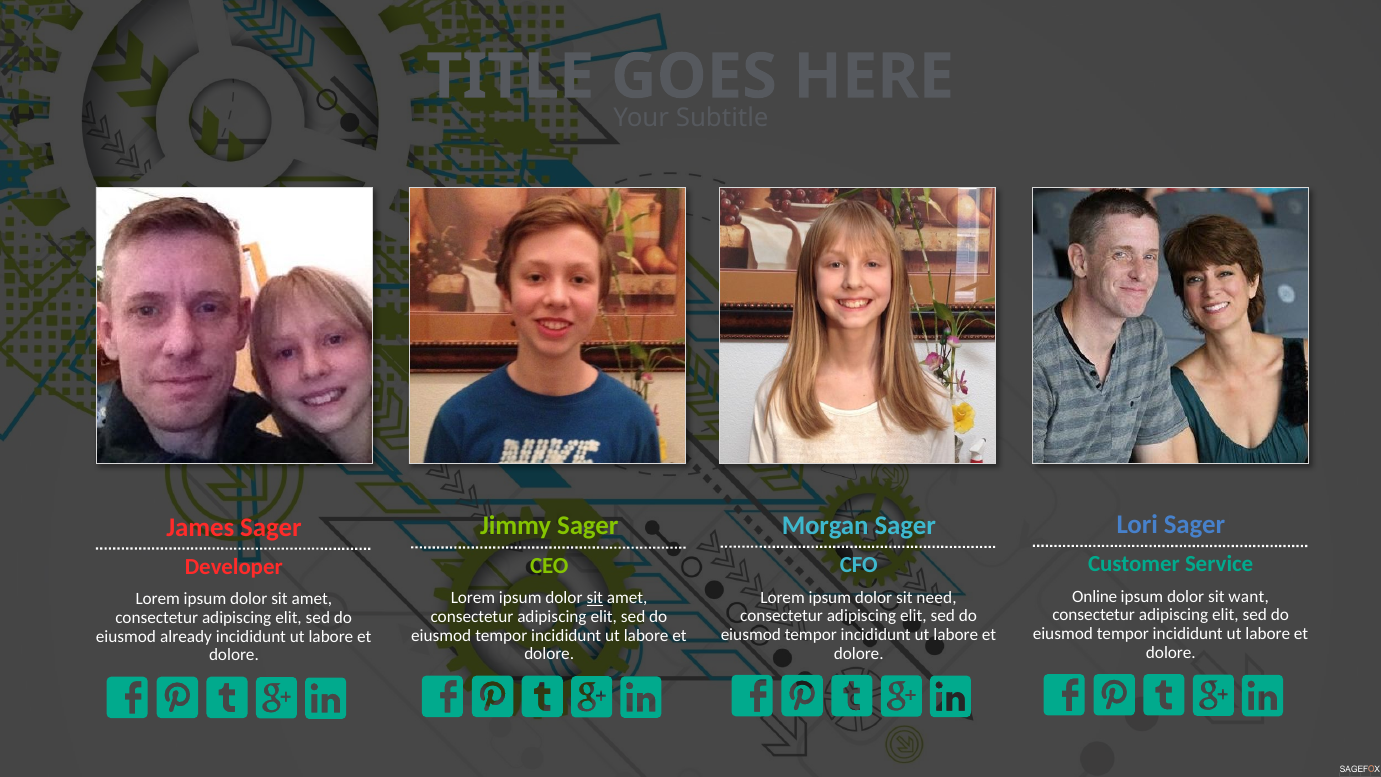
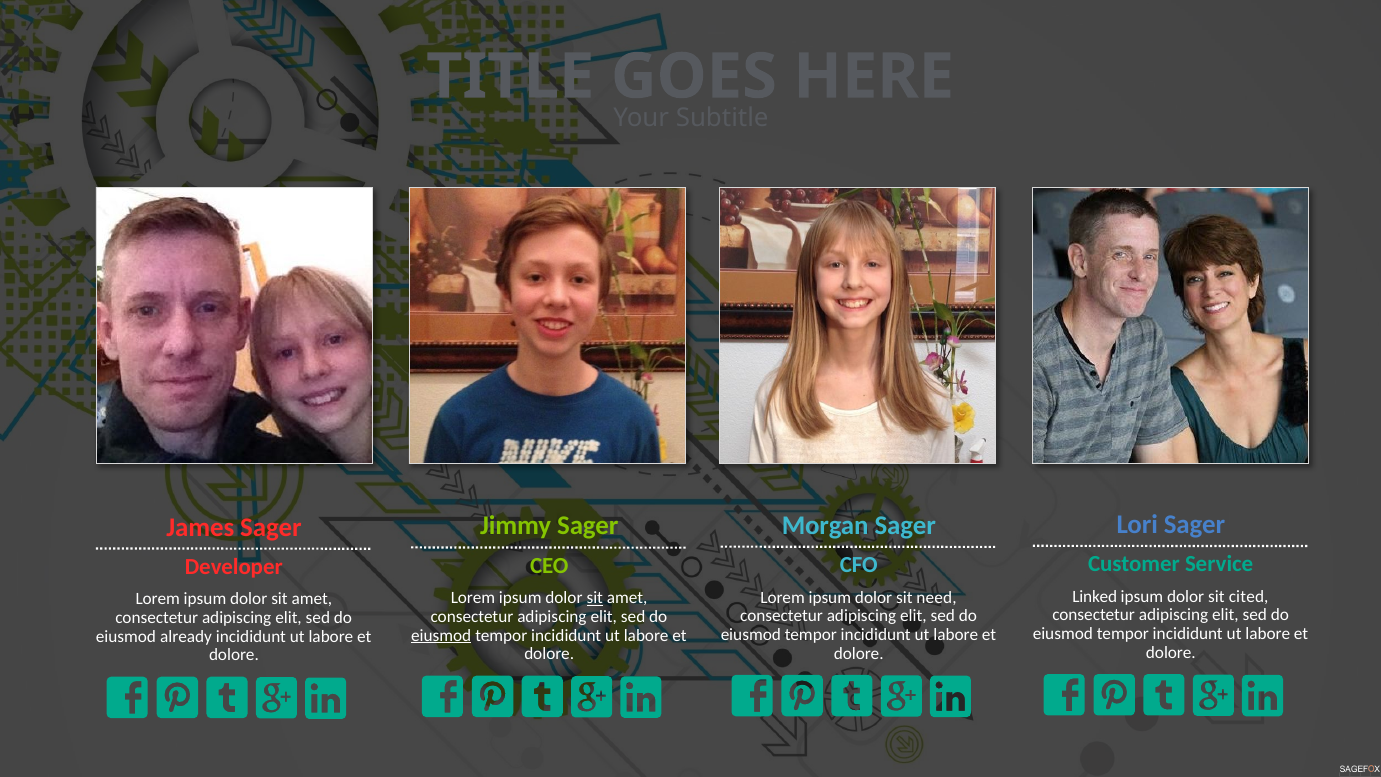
Online: Online -> Linked (1095, 597)
want: want -> cited (1249, 597)
eiusmod underline: none -> present (441, 635)
